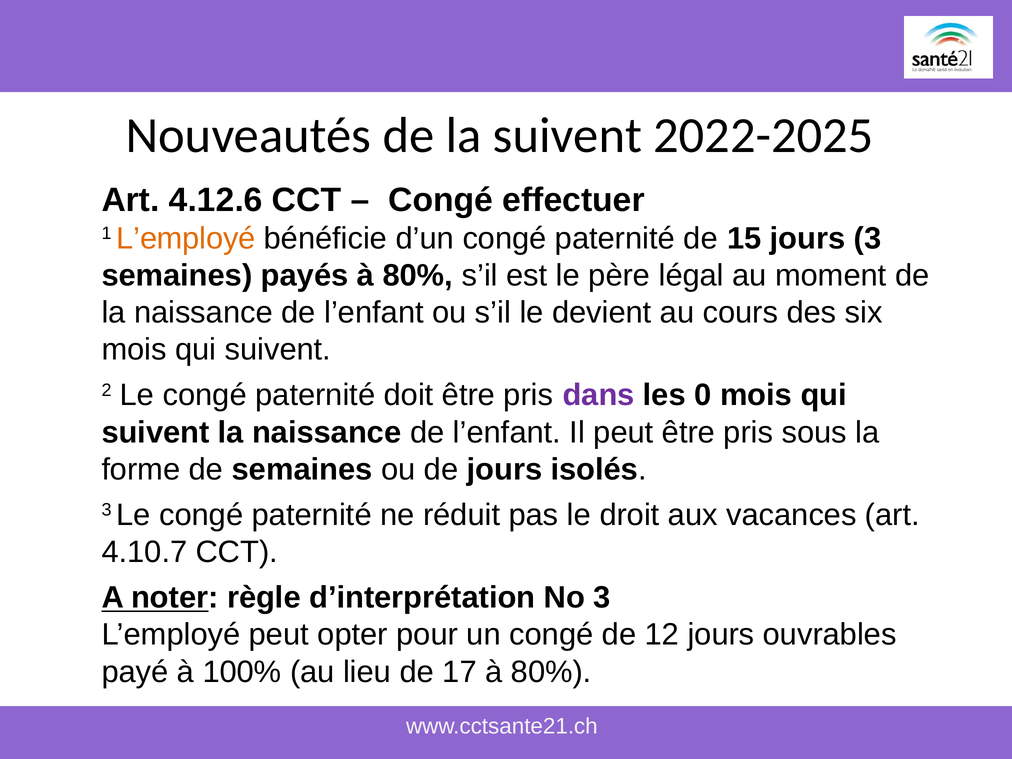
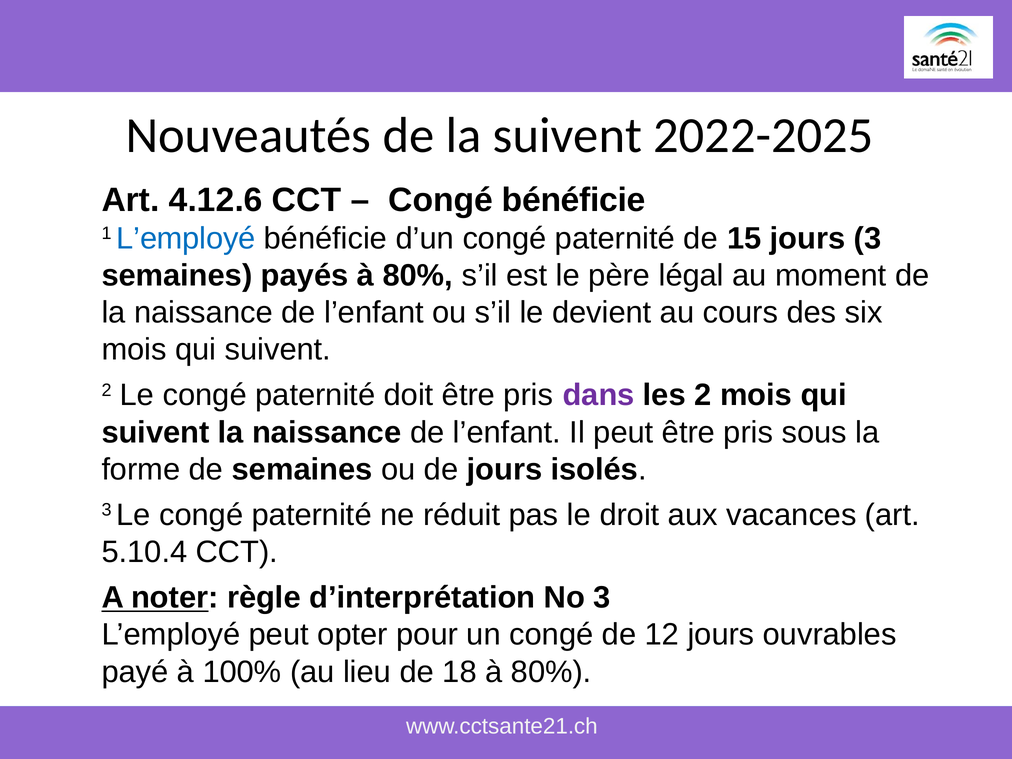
Congé effectuer: effectuer -> bénéficie (574, 200)
L’employé colour: orange -> blue (186, 238)
les 0: 0 -> 2 (703, 395)
4.10.7: 4.10.7 -> 5.10.4 (144, 552)
17: 17 -> 18 (460, 672)
